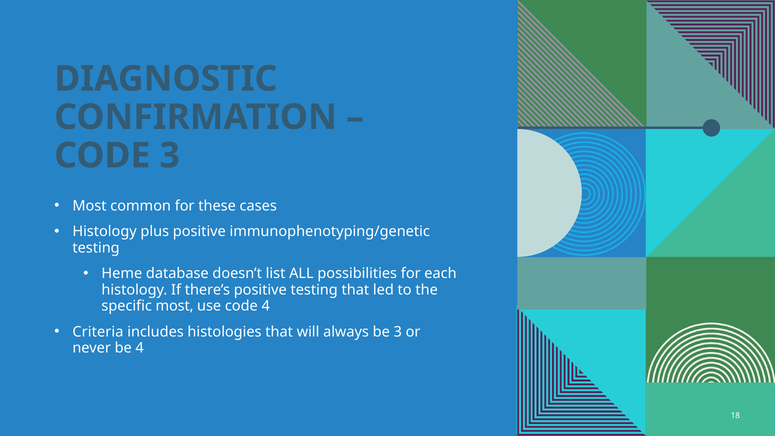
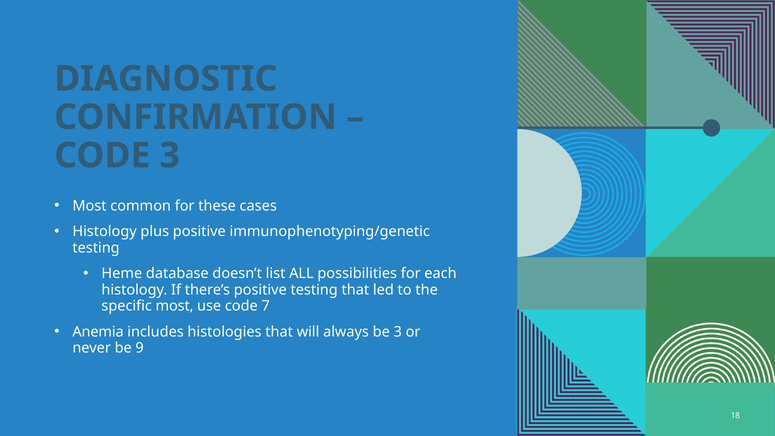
code 4: 4 -> 7 (266, 306)
Criteria: Criteria -> Anemia (98, 332)
be 4: 4 -> 9 (140, 348)
